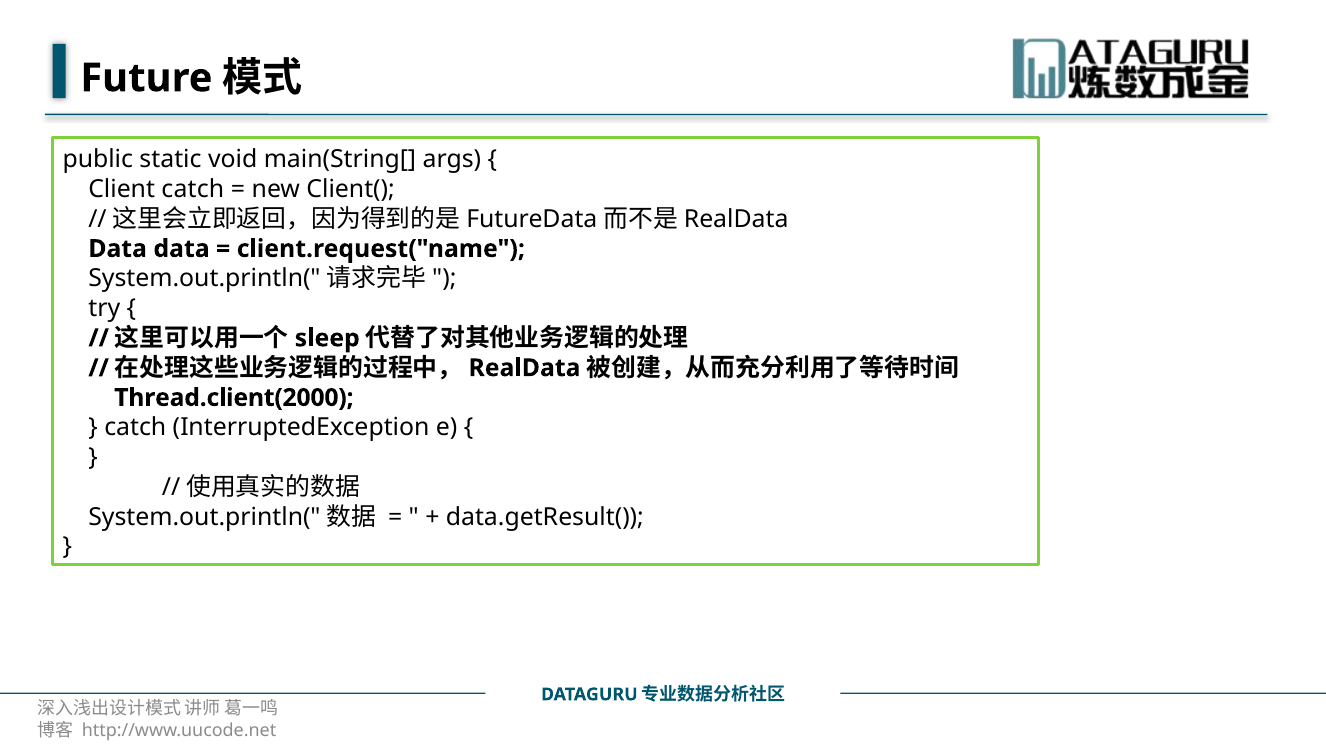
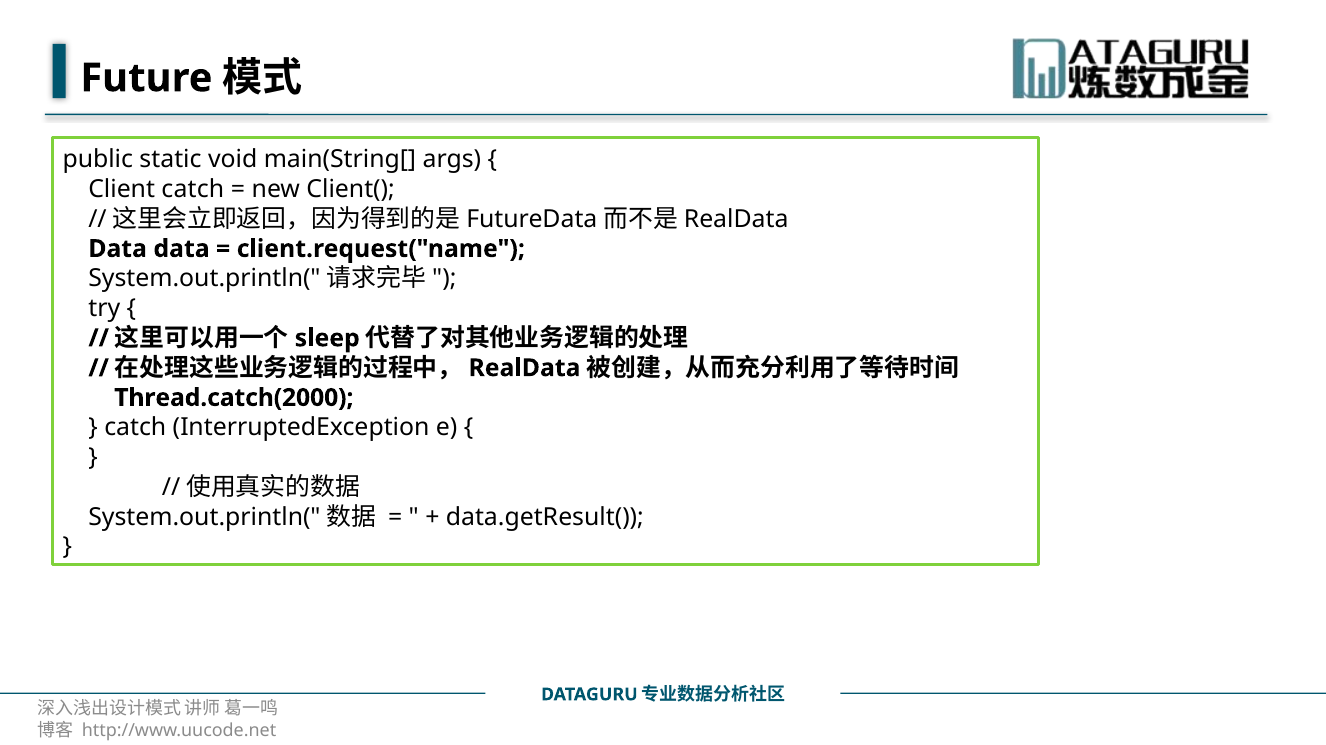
Thread.client(2000: Thread.client(2000 -> Thread.catch(2000 (234, 398)
